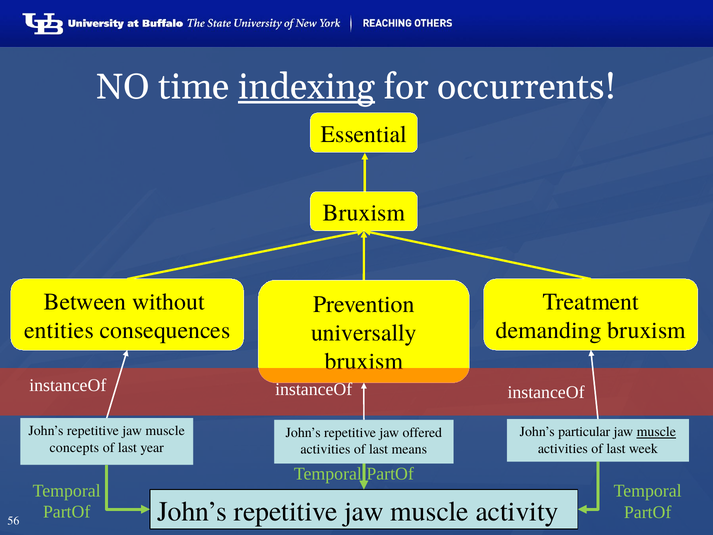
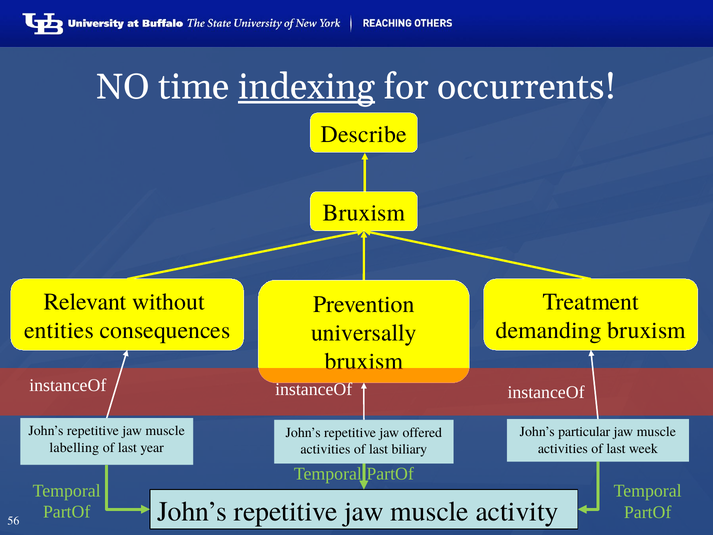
Essential: Essential -> Describe (364, 134)
Between: Between -> Relevant (85, 302)
muscle underline: present -> none (656, 432)
concepts: concepts -> labelling (74, 447)
means: means -> biliary (409, 449)
